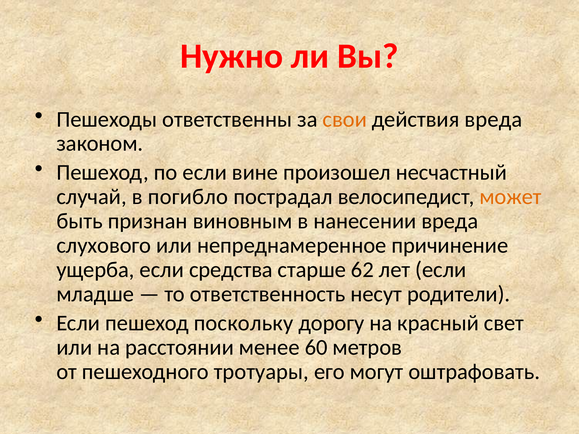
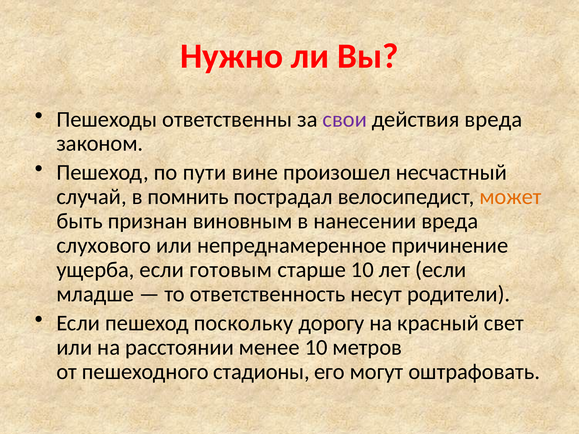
свои colour: orange -> purple (345, 119)
по если: если -> пути (205, 173)
погибло: погибло -> помнить (188, 197)
средства: средства -> готовым (231, 270)
старше 62: 62 -> 10 (362, 270)
менее 60: 60 -> 10 (316, 347)
тротуары: тротуары -> стадионы (261, 372)
